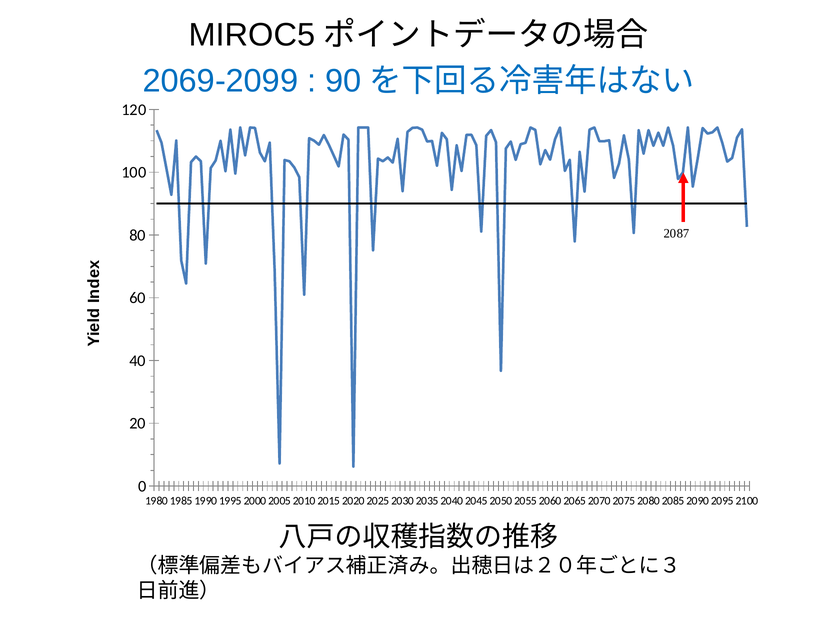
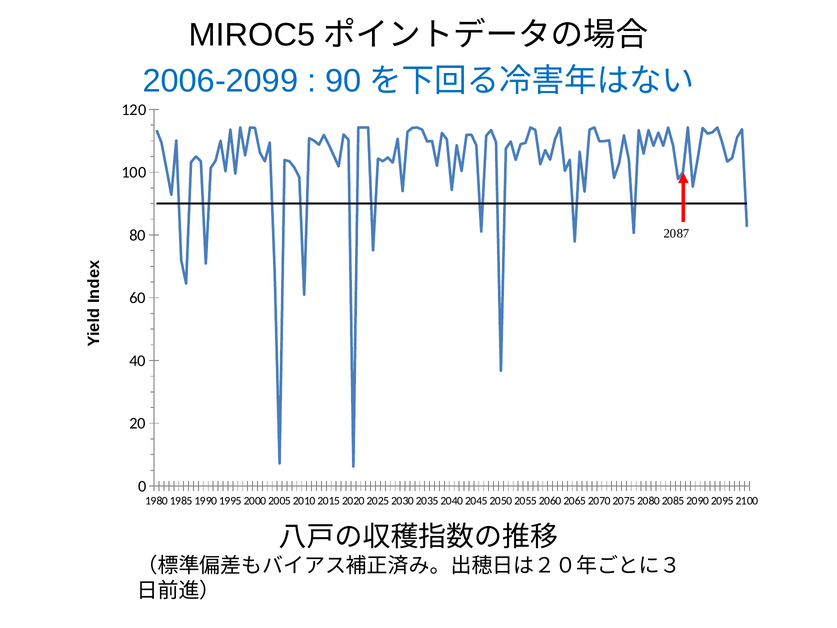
2069-2099: 2069-2099 -> 2006-2099 (220, 81)
